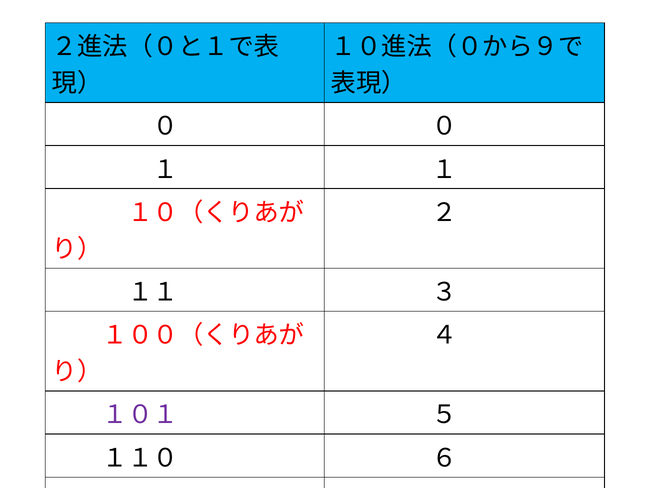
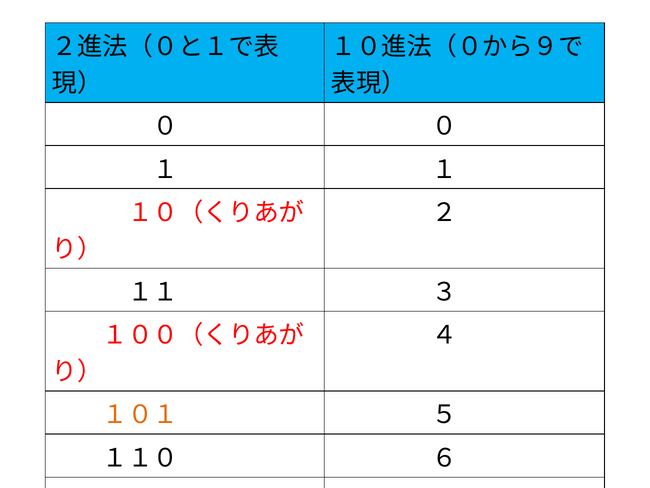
１０１ colour: purple -> orange (140, 415)
